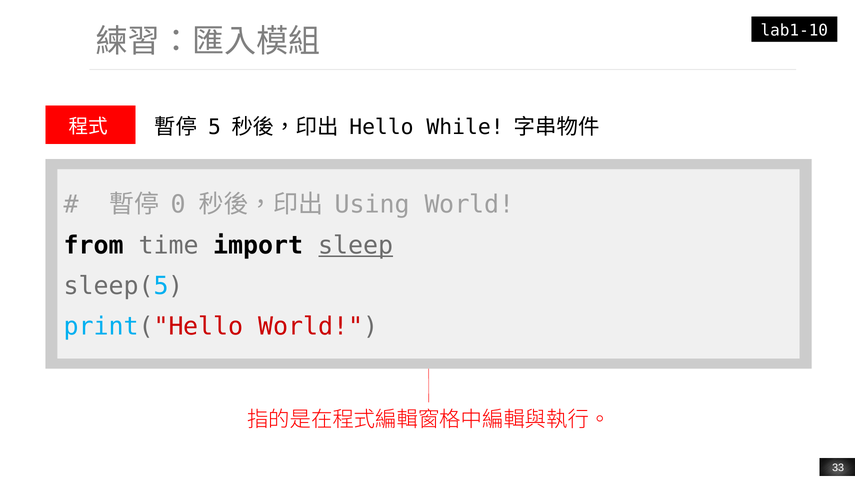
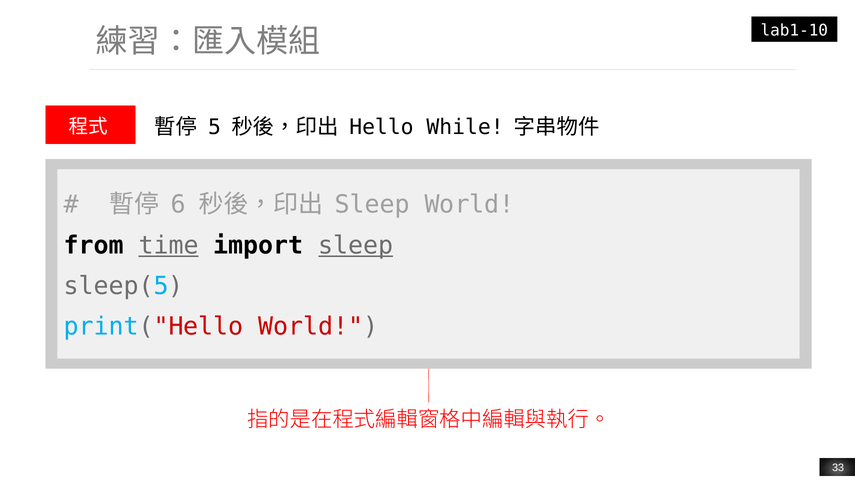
0: 0 -> 6 (178, 205)
Using: Using -> Sleep (372, 205)
time underline: none -> present (169, 245)
